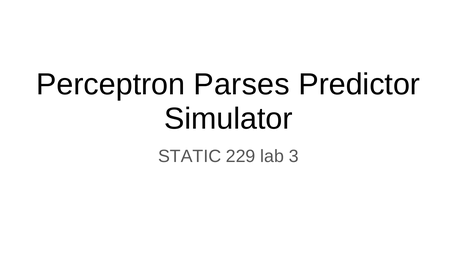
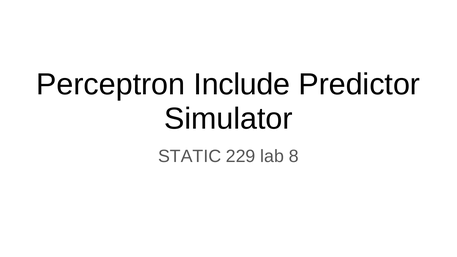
Parses: Parses -> Include (242, 85)
3: 3 -> 8 (294, 156)
